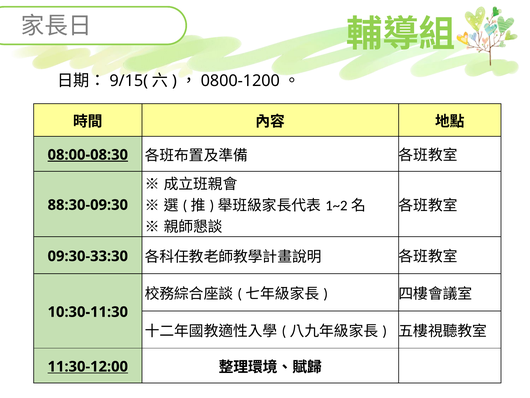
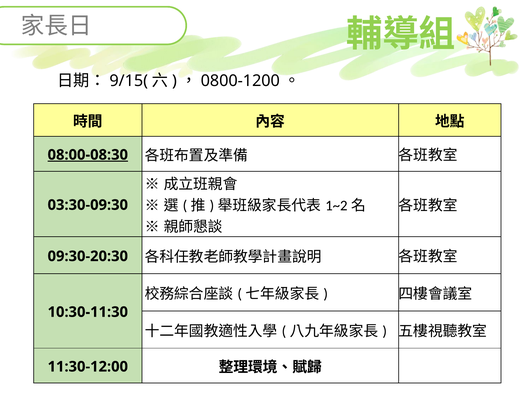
88:30-09:30: 88:30-09:30 -> 03:30-09:30 (88, 205)
09:30-33:30: 09:30-33:30 -> 09:30-20:30 (88, 256)
11:30-12:00 underline: present -> none (88, 366)
